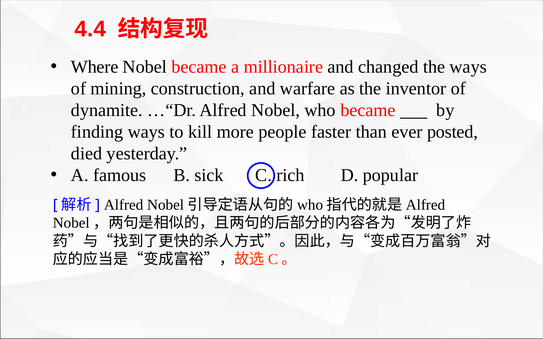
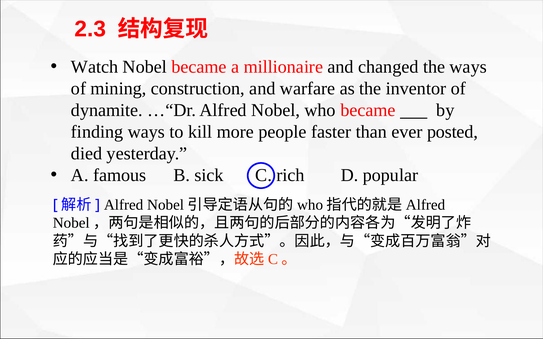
4.4: 4.4 -> 2.3 (90, 29)
Where: Where -> Watch (95, 67)
